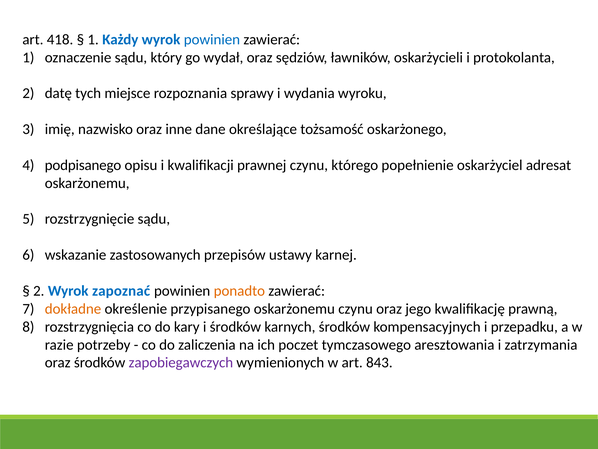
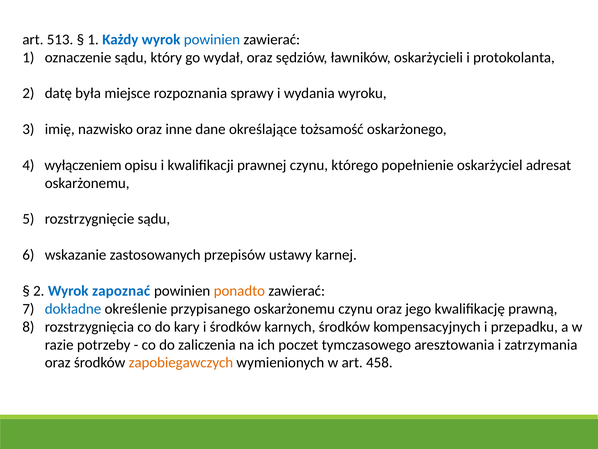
418: 418 -> 513 (60, 39)
tych: tych -> była (88, 93)
podpisanego: podpisanego -> wyłączeniem (83, 165)
dokładne colour: orange -> blue (73, 308)
zapobiegawczych colour: purple -> orange (181, 362)
843: 843 -> 458 (379, 362)
